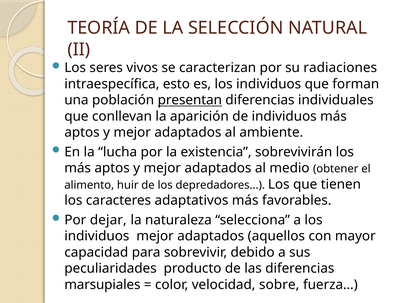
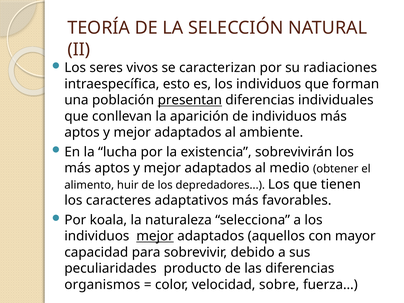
dejar: dejar -> koala (108, 220)
mejor underline: none -> present (155, 236)
marsupiales: marsupiales -> organismos (102, 285)
